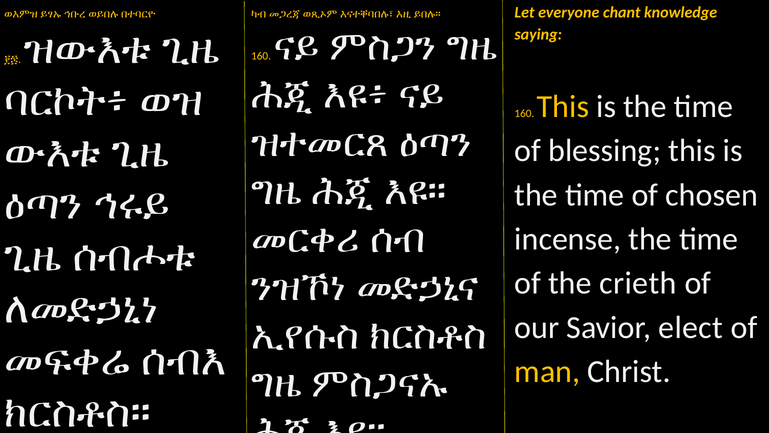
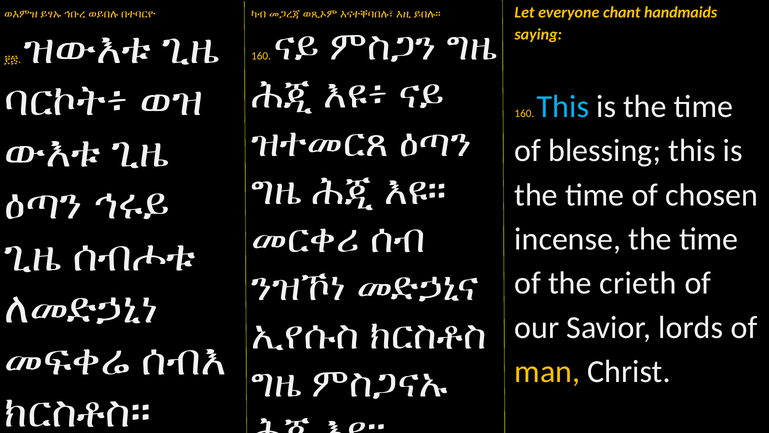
knowledge: knowledge -> handmaids (681, 12)
This colour: yellow -> light blue (563, 106)
elect: elect -> lords (691, 327)
